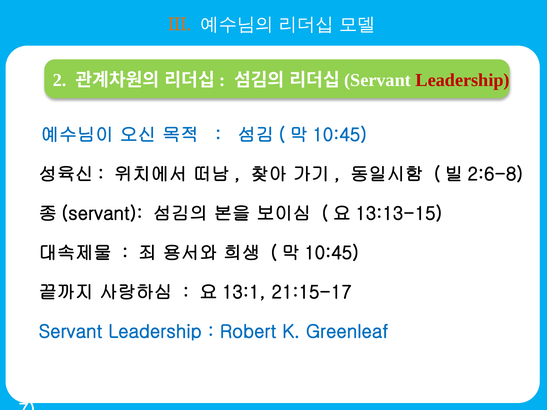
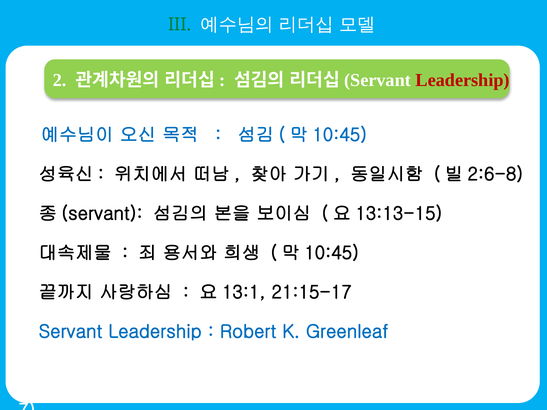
III colour: orange -> green (180, 25)
